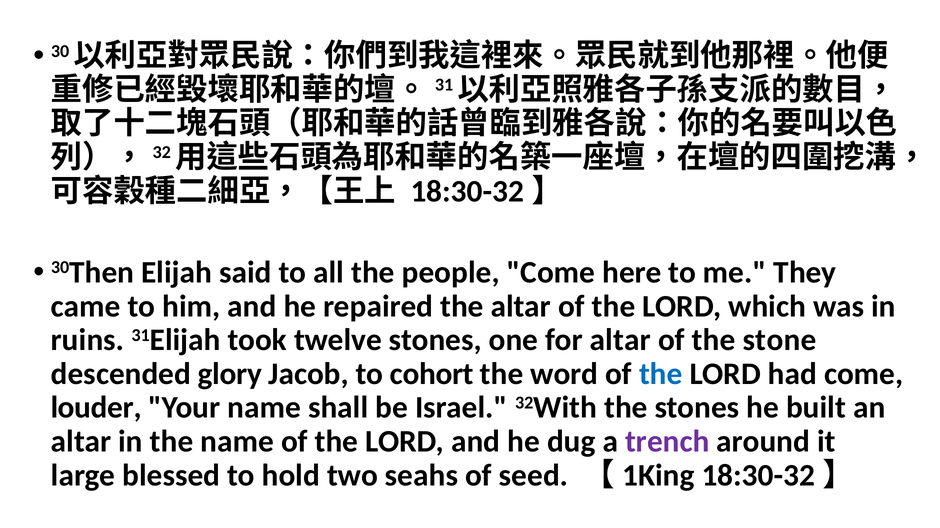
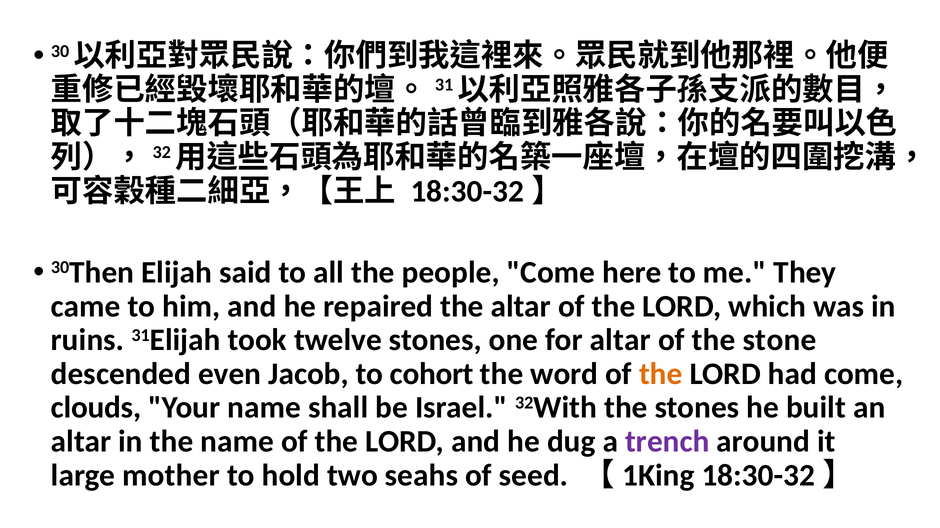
glory: glory -> even (230, 374)
the colour: blue -> orange (661, 374)
louder: louder -> clouds (96, 408)
blessed: blessed -> mother (171, 476)
